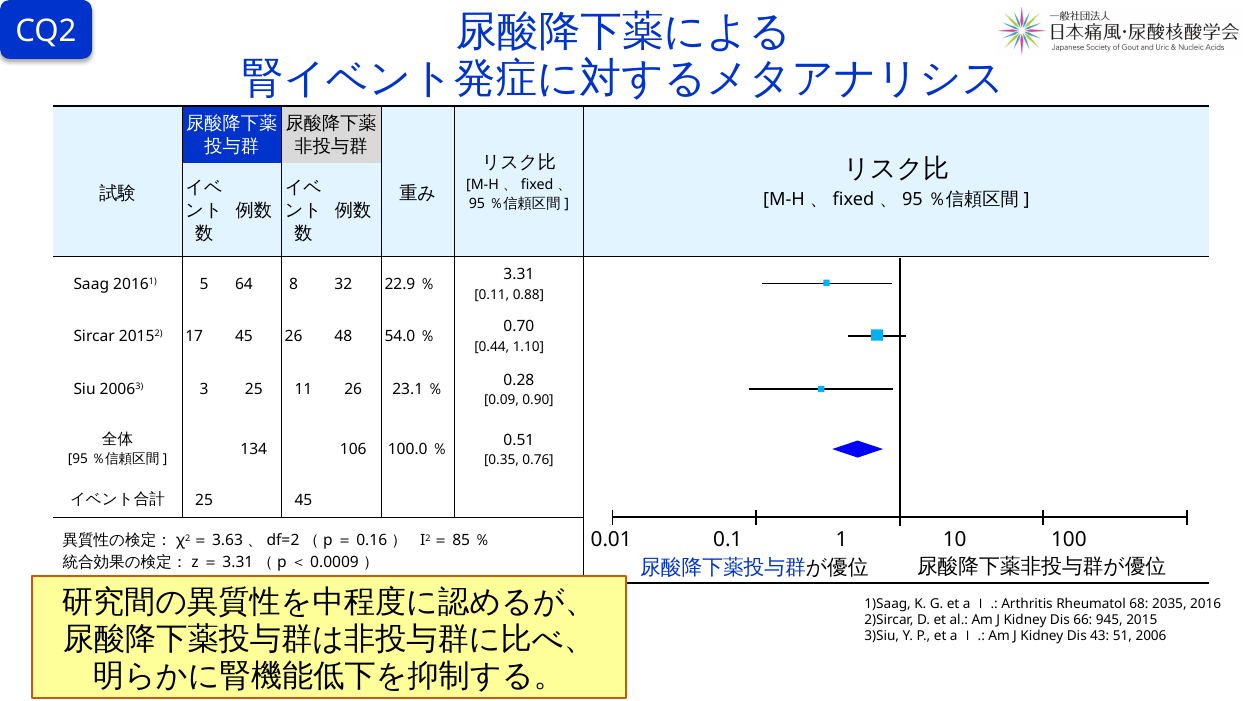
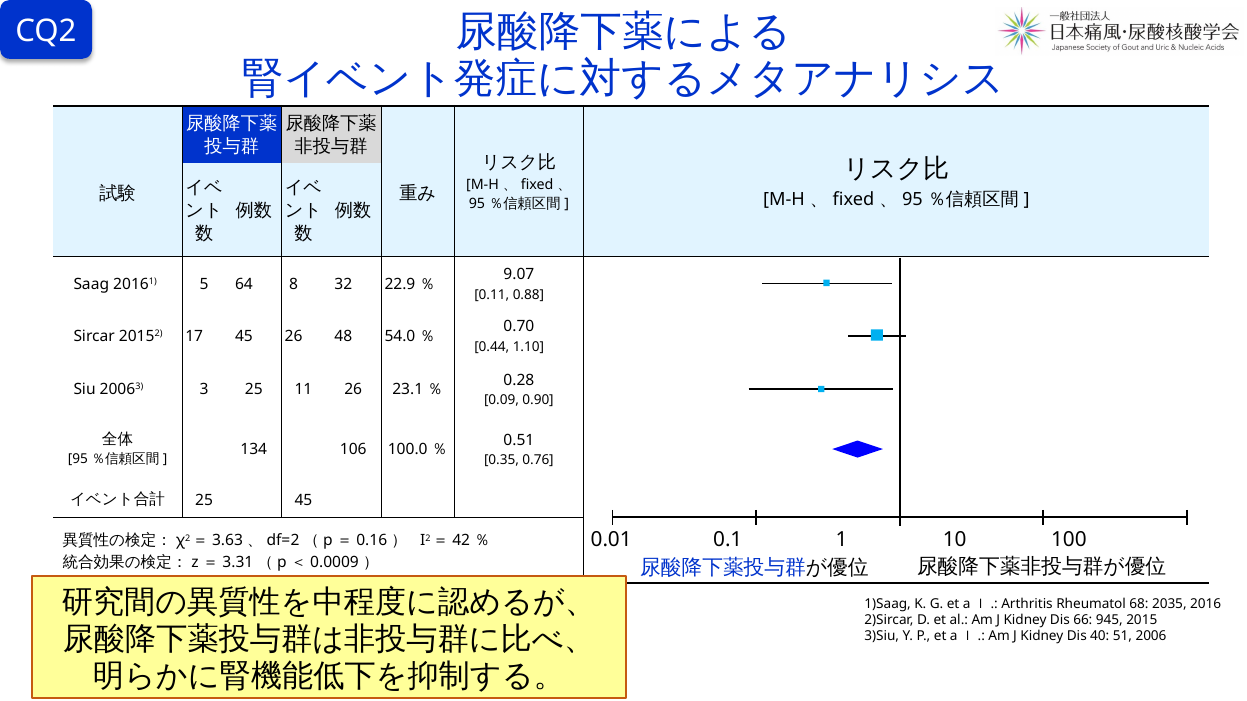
3.31: 3.31 -> 9.07 (519, 275)
85: 85 -> 42 (461, 541)
43: 43 -> 40 (1100, 637)
